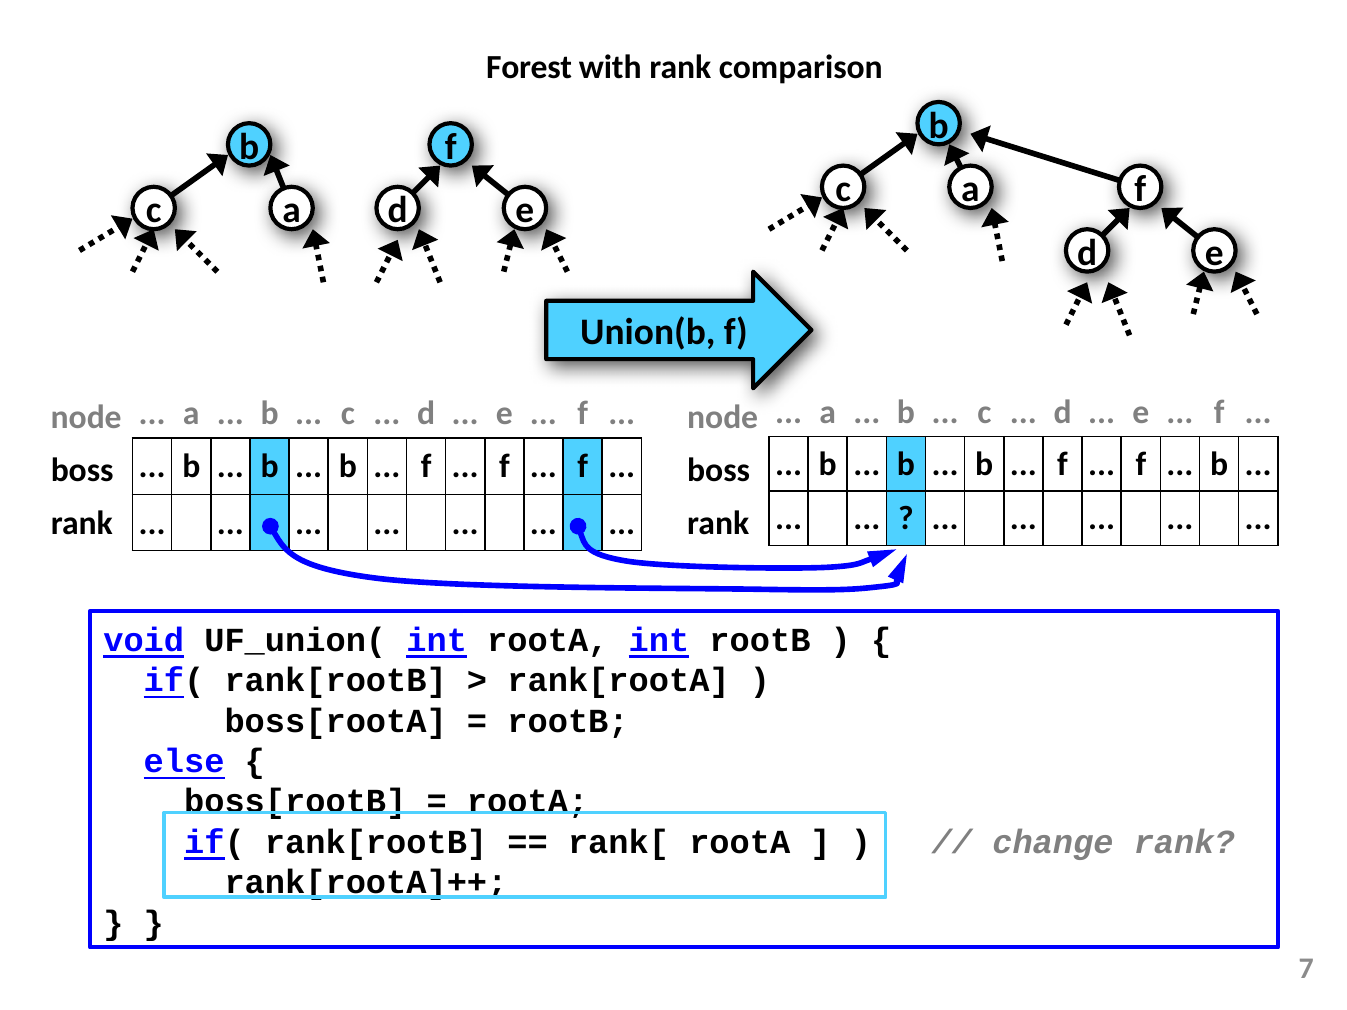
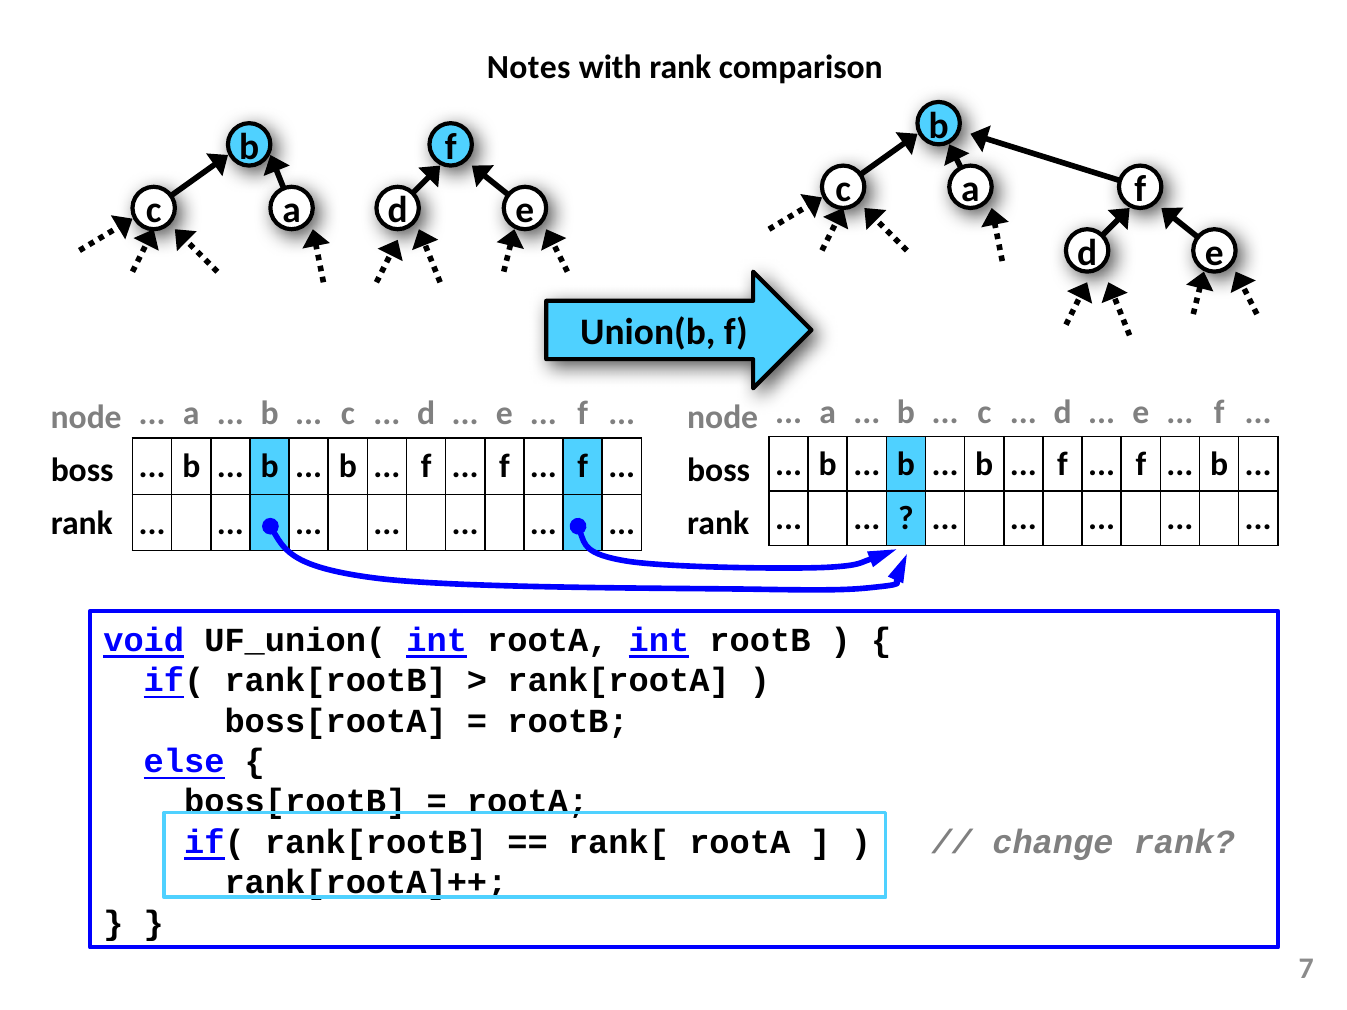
Forest: Forest -> Notes (529, 68)
